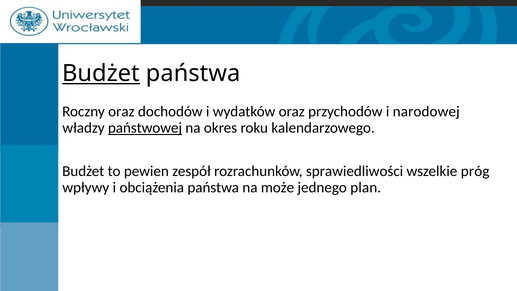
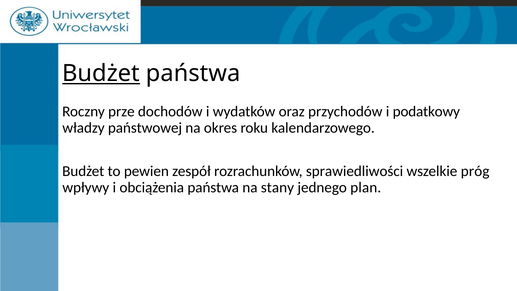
Roczny oraz: oraz -> prze (121, 112)
narodowej: narodowej -> podatkowy (426, 112)
państwowej underline: present -> none (145, 128)
może: może -> stany (277, 188)
